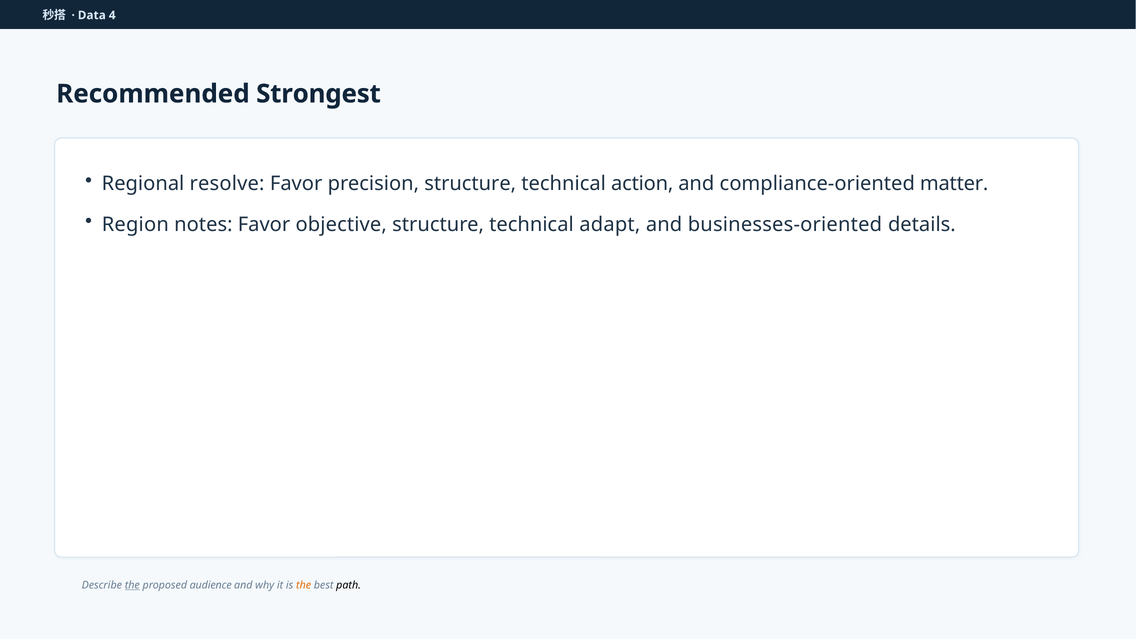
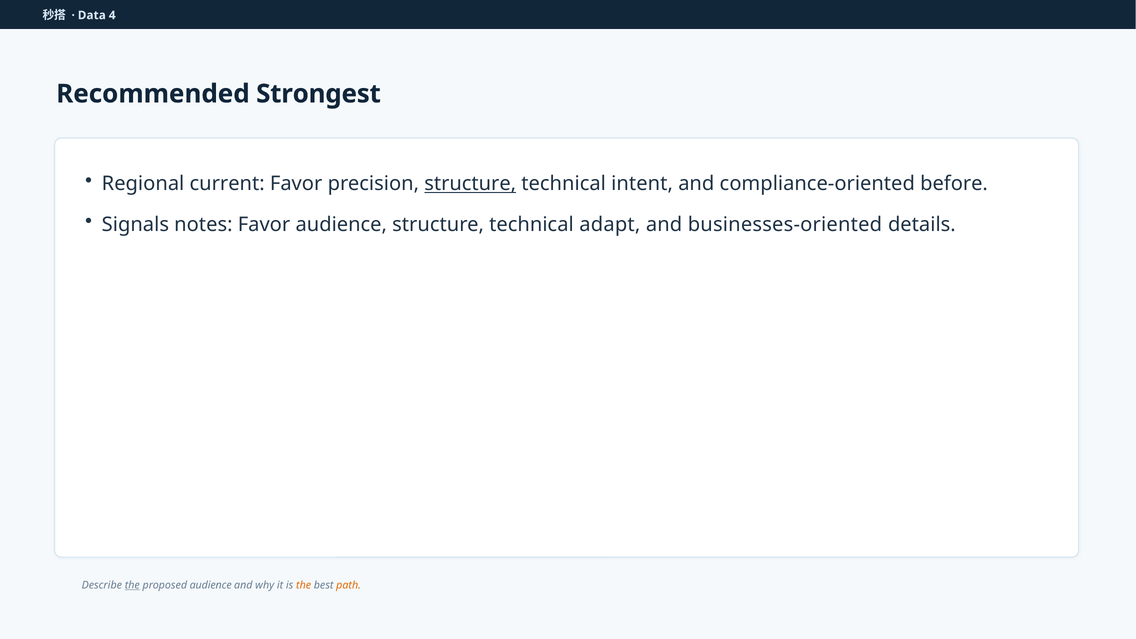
resolve: resolve -> current (227, 184)
structure underline: none -> present (470, 184)
action: action -> intent (642, 184)
matter: matter -> before (954, 184)
Region: Region -> Signals (135, 225)
Favor objective: objective -> audience (341, 225)
path colour: black -> orange (349, 585)
